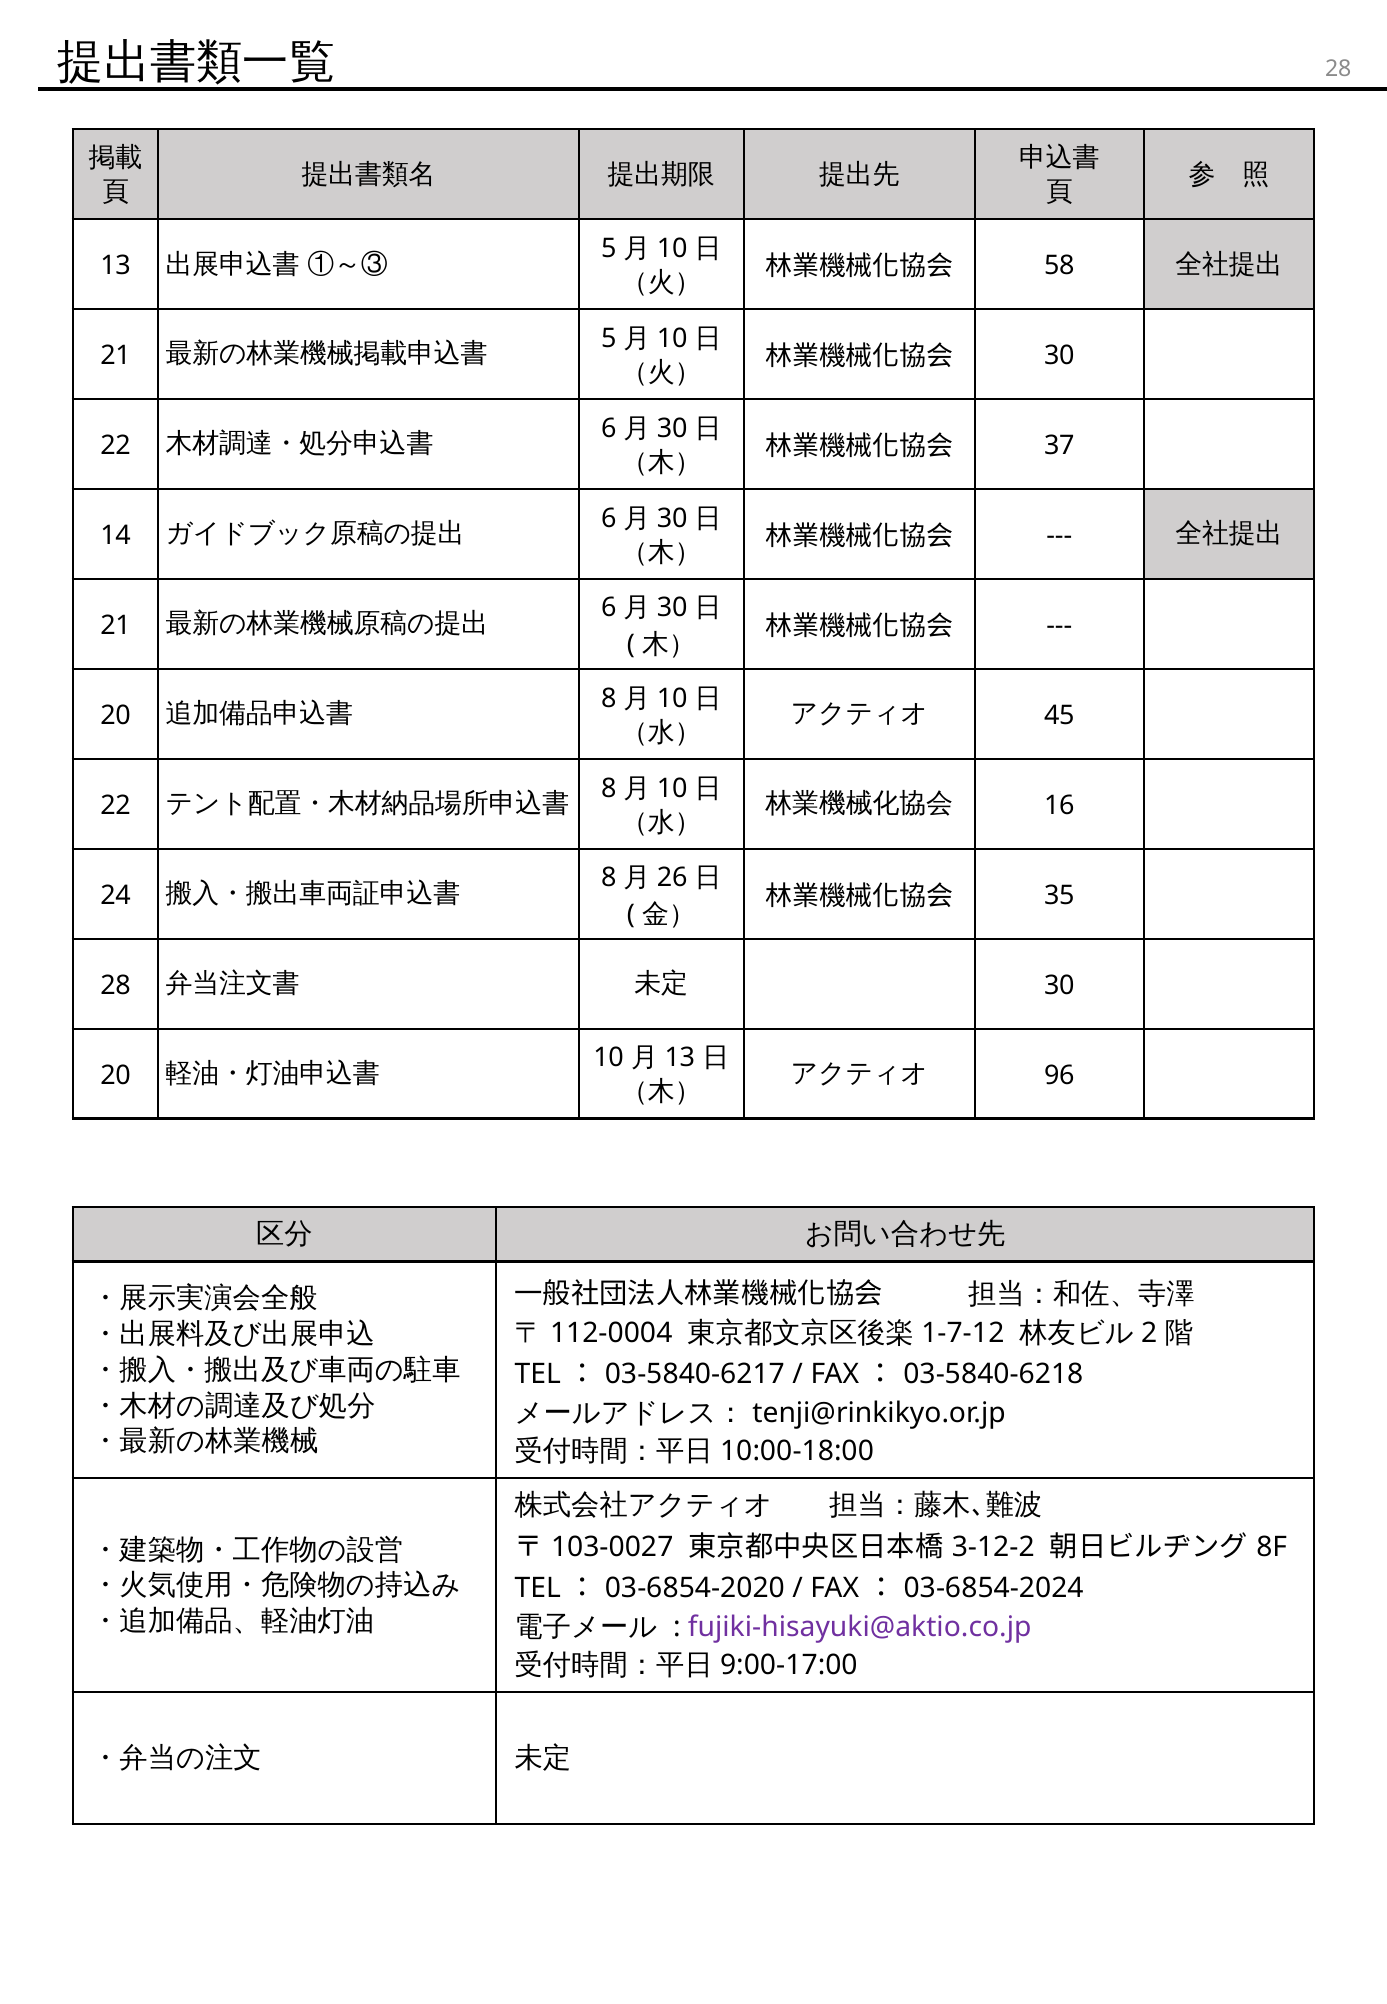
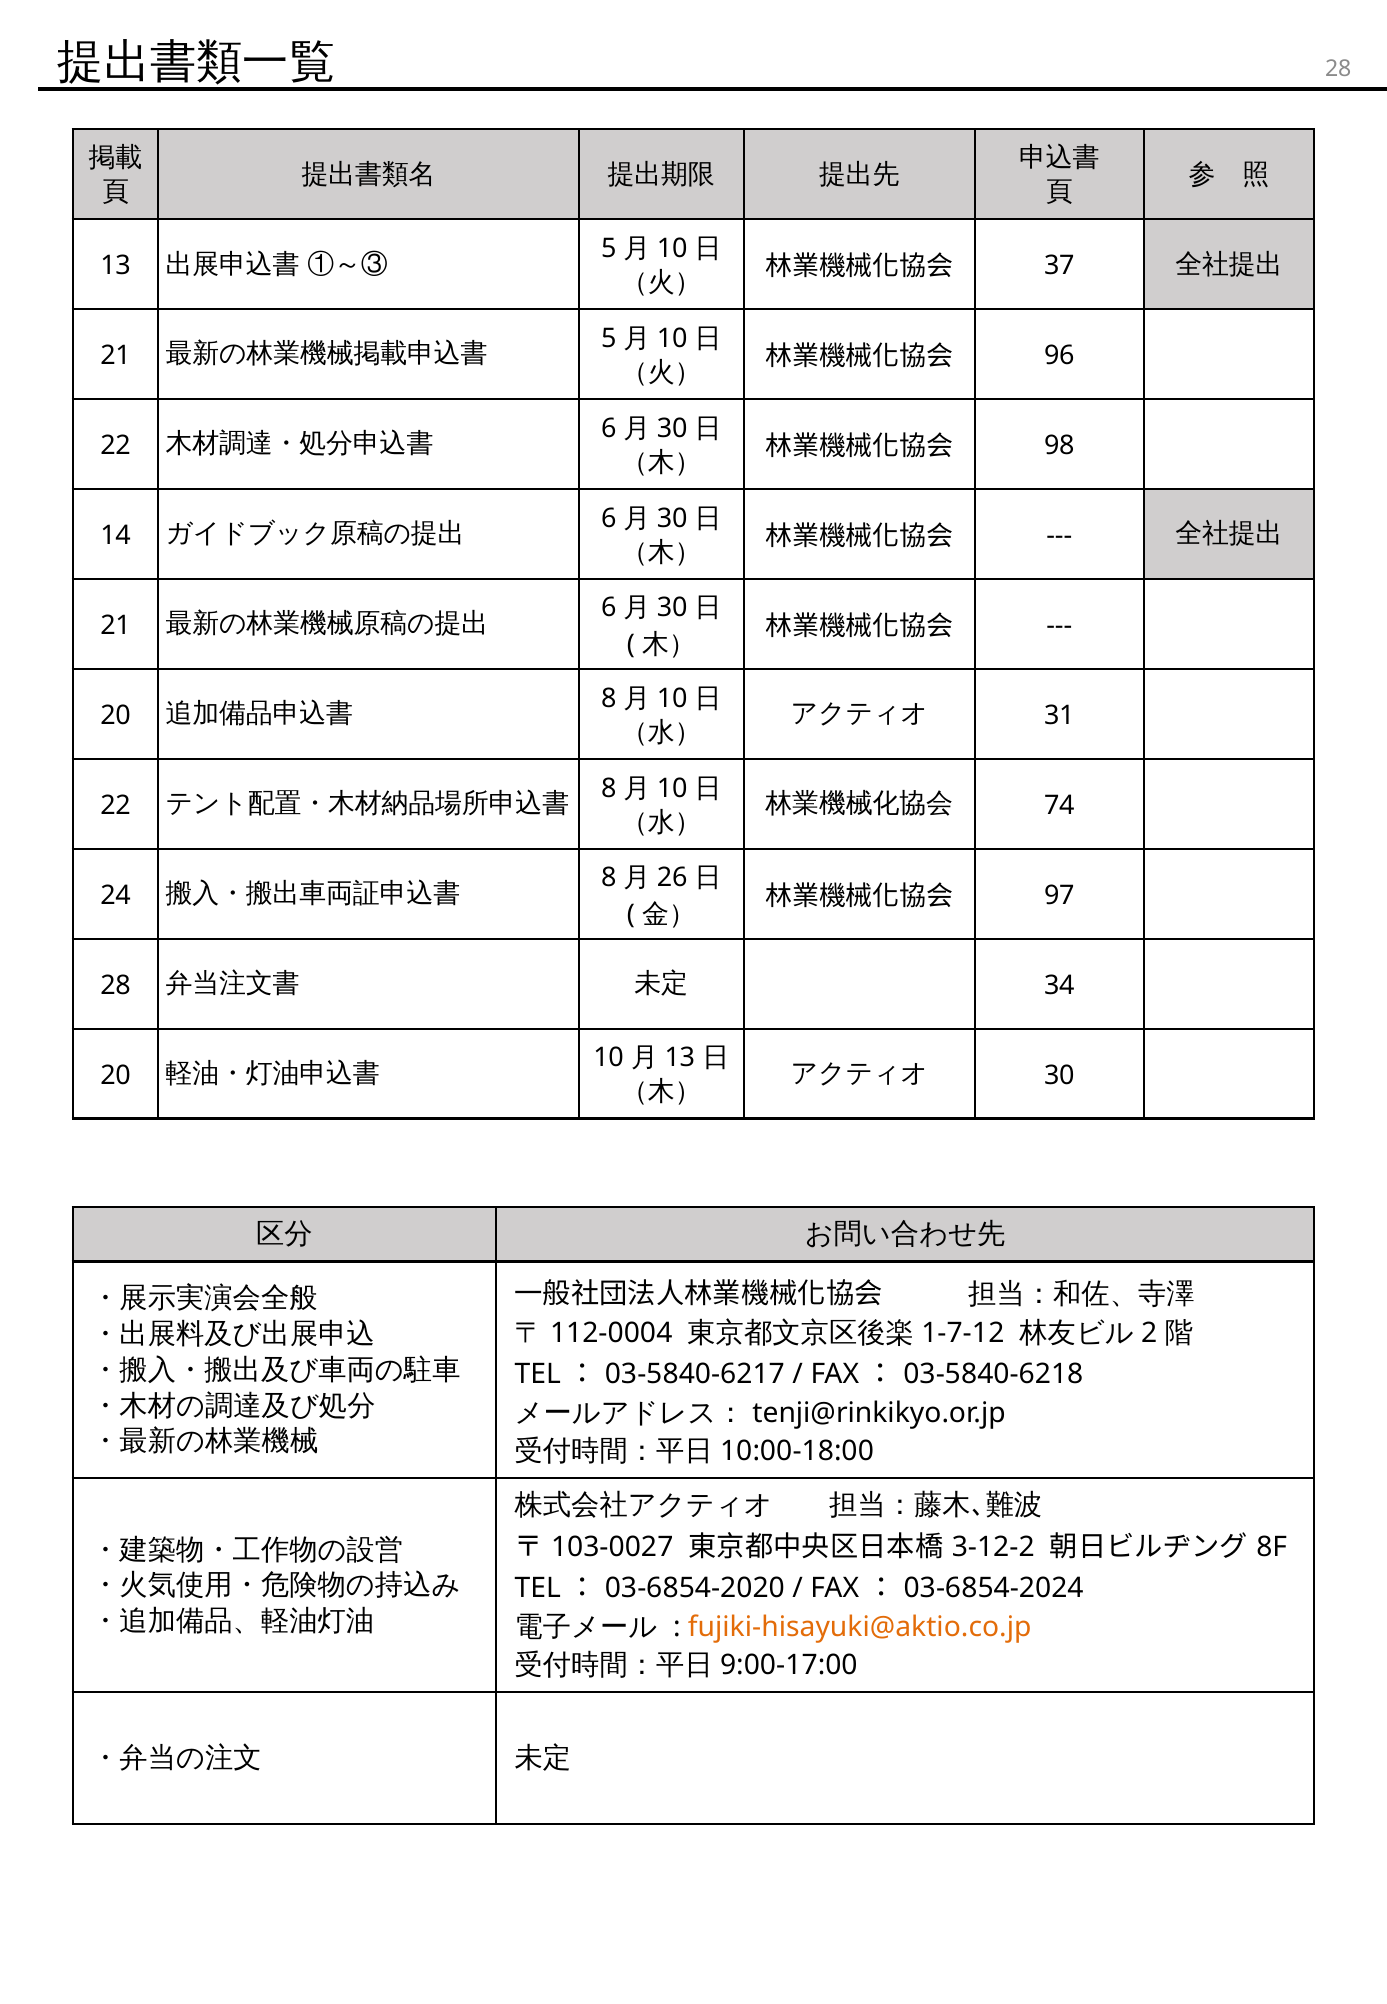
58: 58 -> 37 (1059, 266)
30: 30 -> 96 (1059, 356)
37: 37 -> 98 (1059, 445)
45: 45 -> 31 (1059, 715)
16: 16 -> 74 (1059, 805)
35: 35 -> 97 (1059, 895)
30: 30 -> 34 (1059, 985)
96: 96 -> 30 (1059, 1075)
fujiki-hisayuki@aktio.co.jp colour: purple -> orange (860, 1626)
